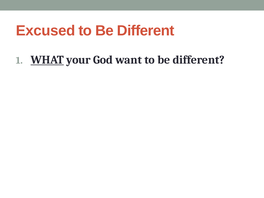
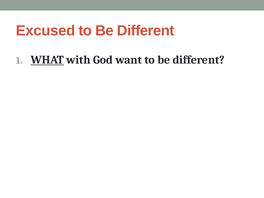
your: your -> with (78, 60)
